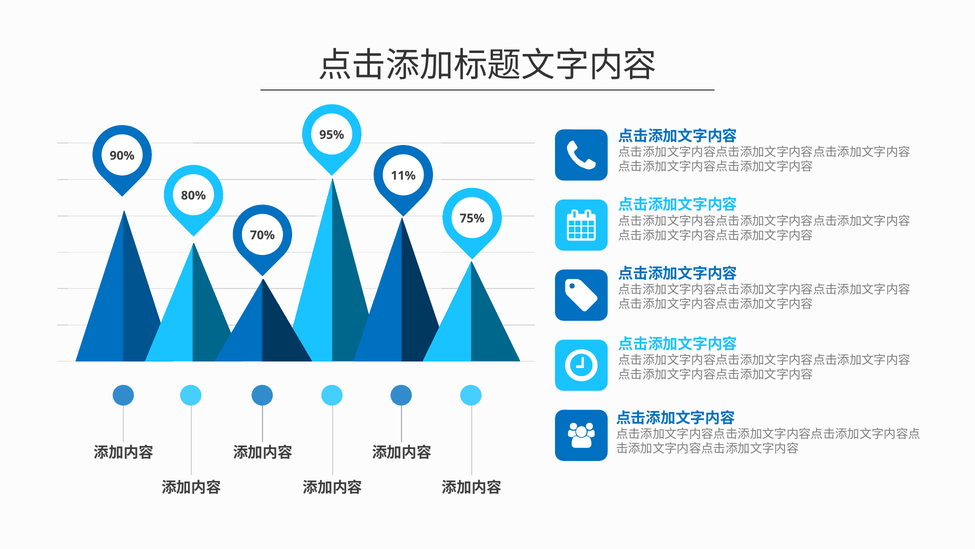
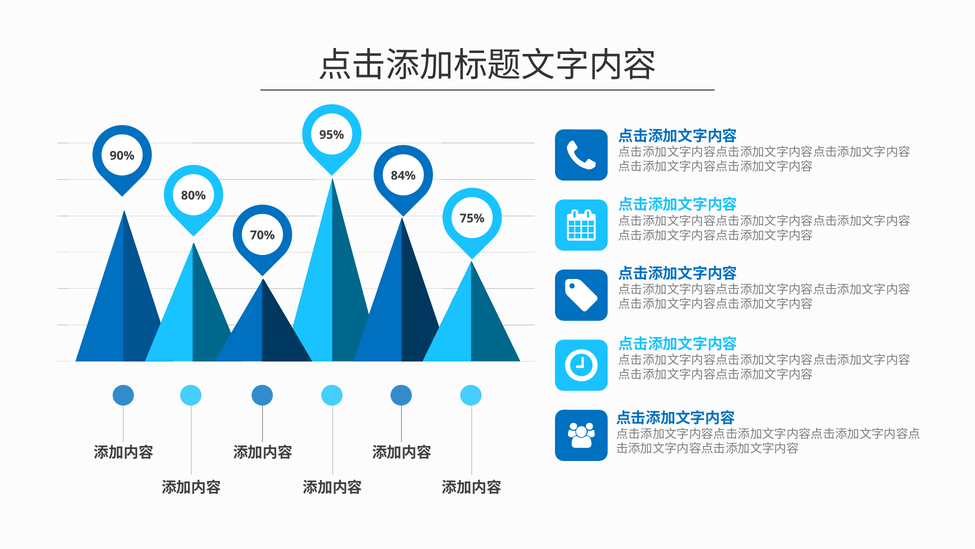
11%: 11% -> 84% (403, 175)
